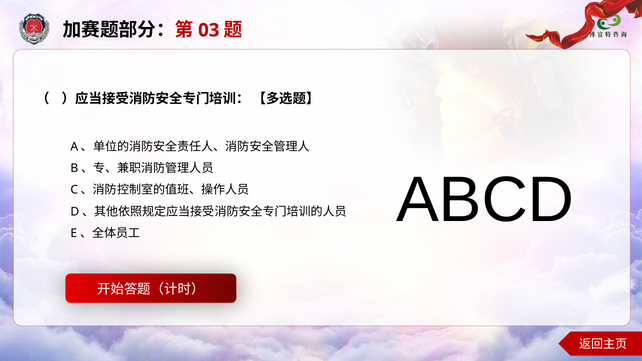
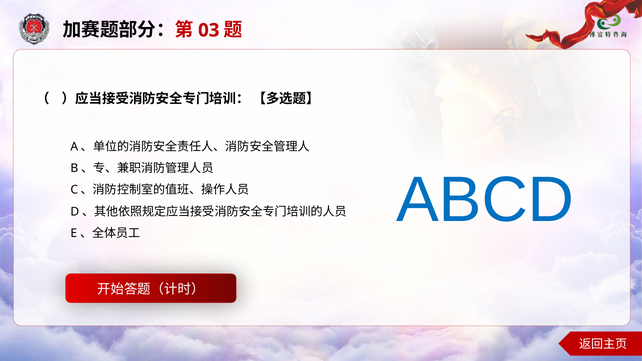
ABCD colour: black -> blue (485, 200)
